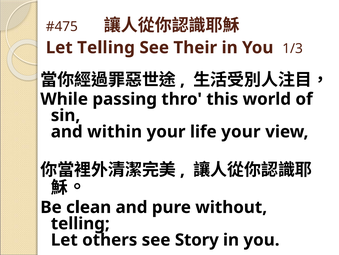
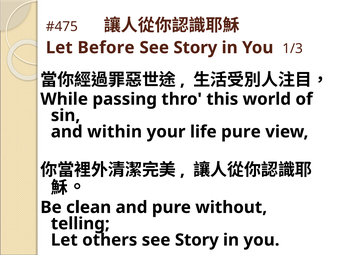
Let Telling: Telling -> Before (106, 47)
Their: Their -> Story (195, 47)
life your: your -> pure (241, 131)
